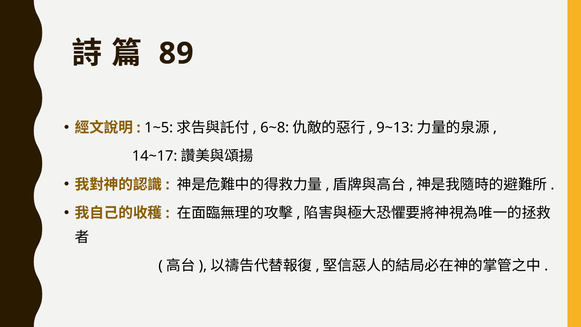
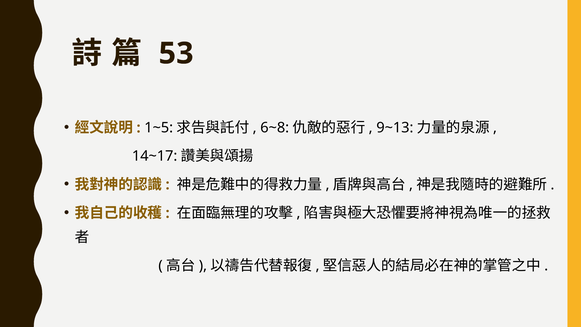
89: 89 -> 53 (176, 53)
